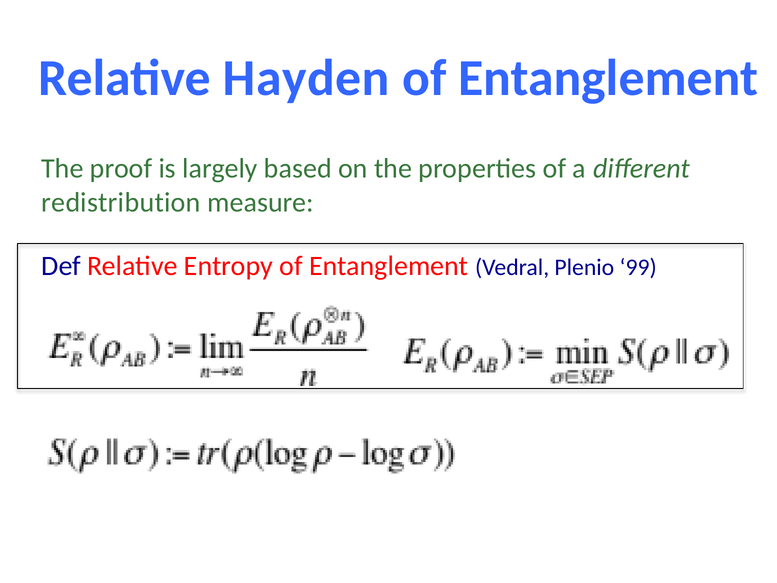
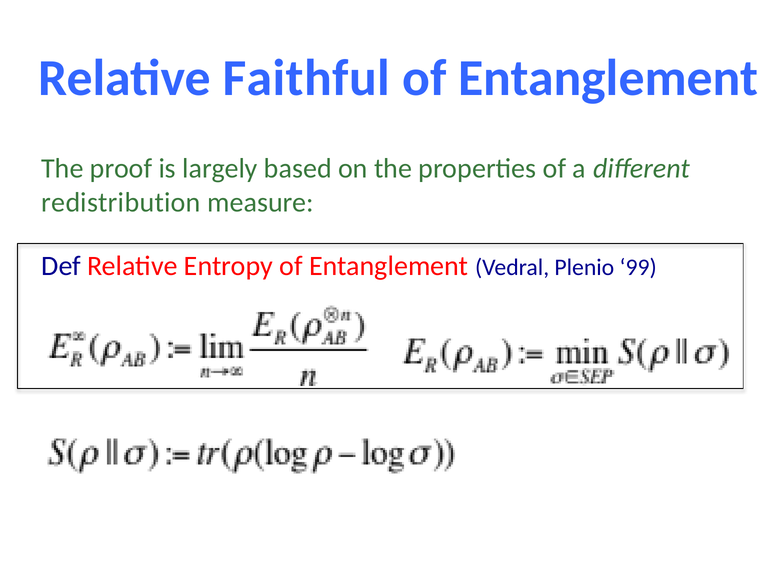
Hayden: Hayden -> Faithful (306, 78)
